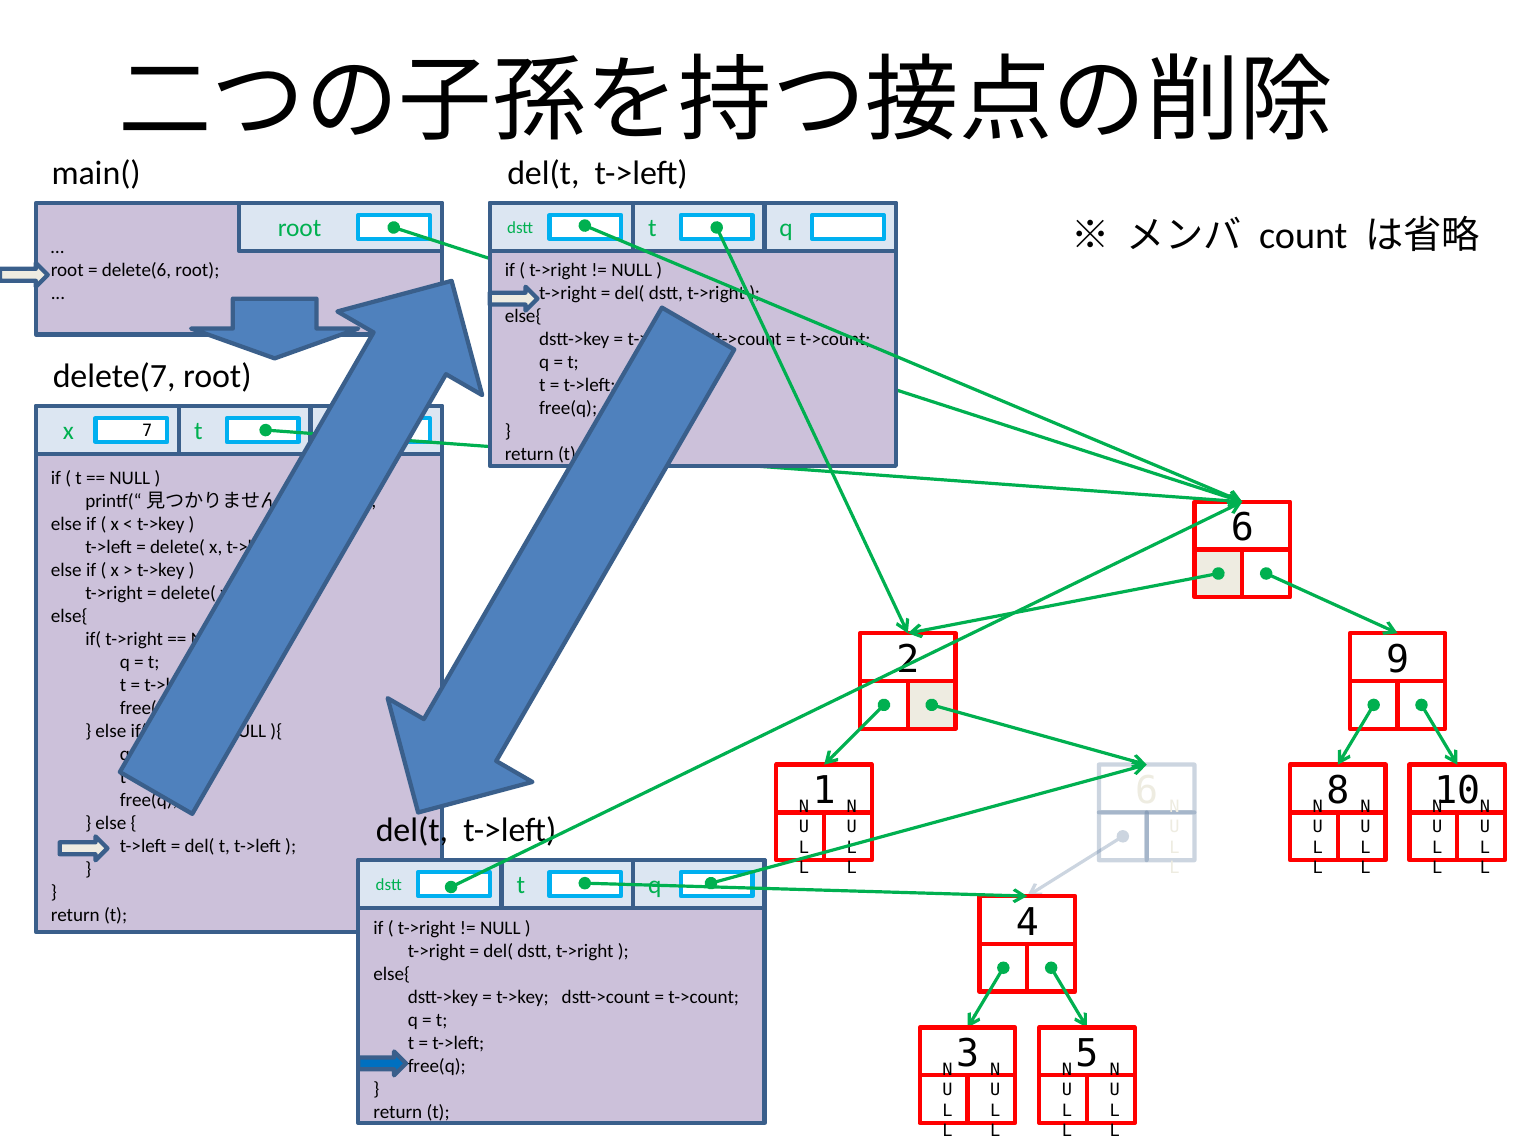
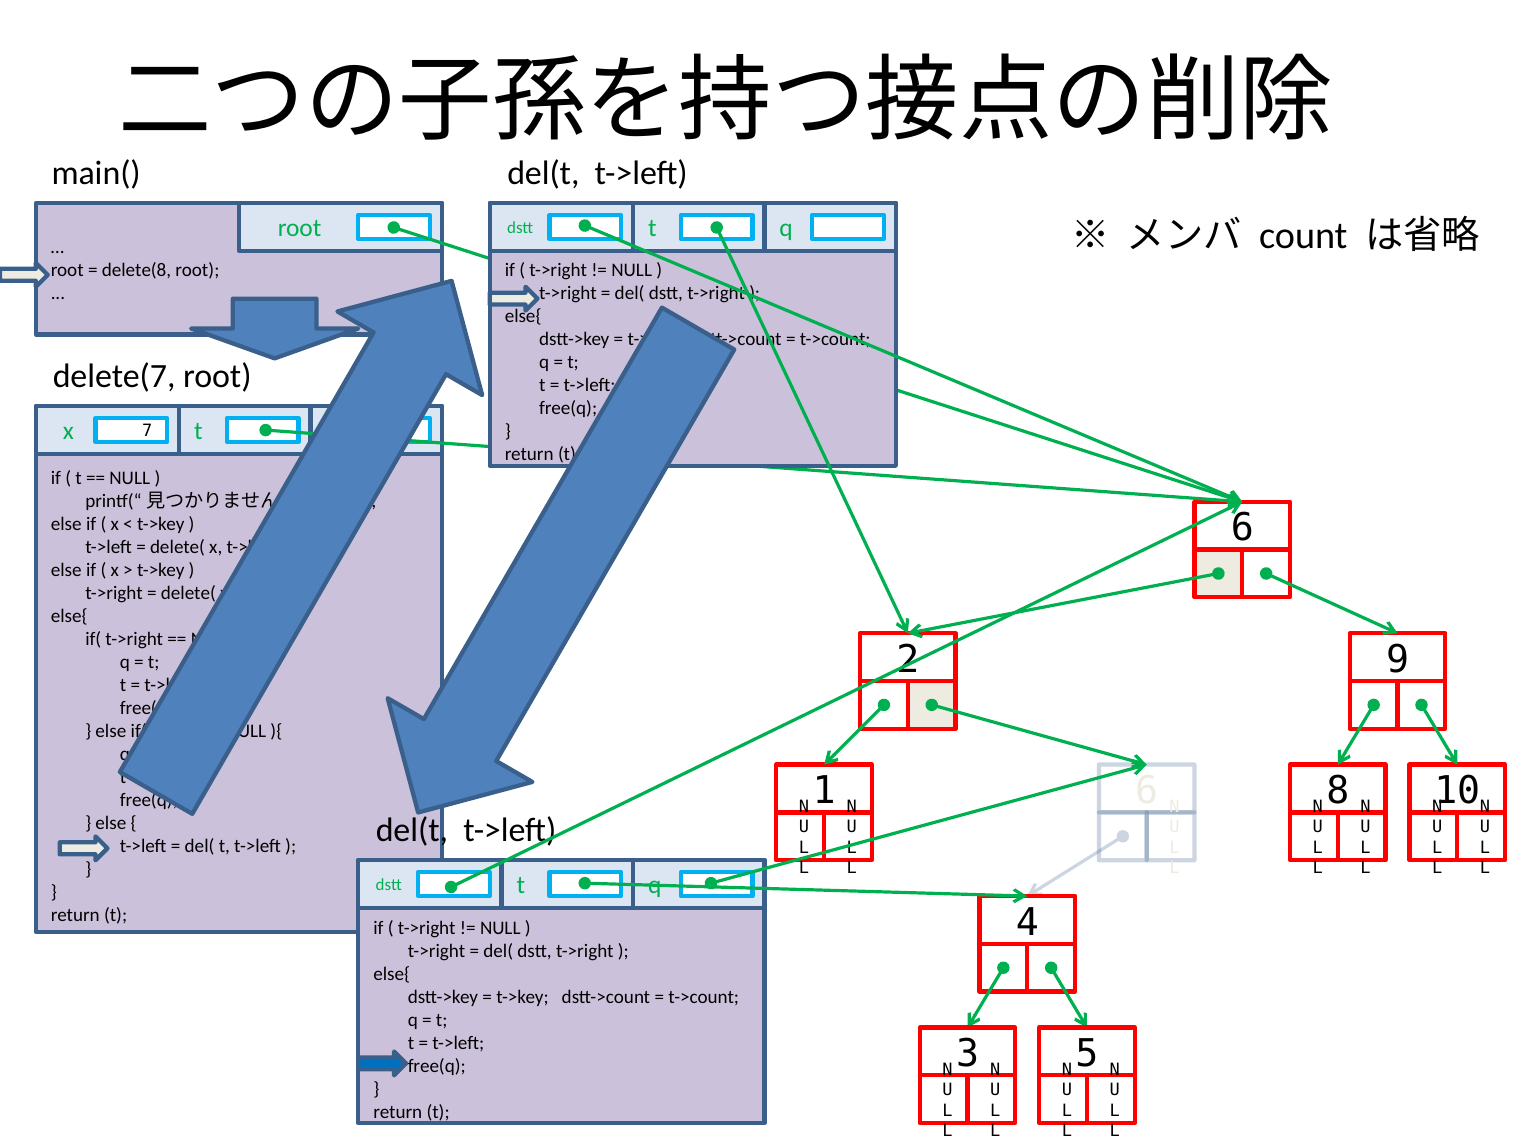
delete(6: delete(6 -> delete(8 (136, 270)
